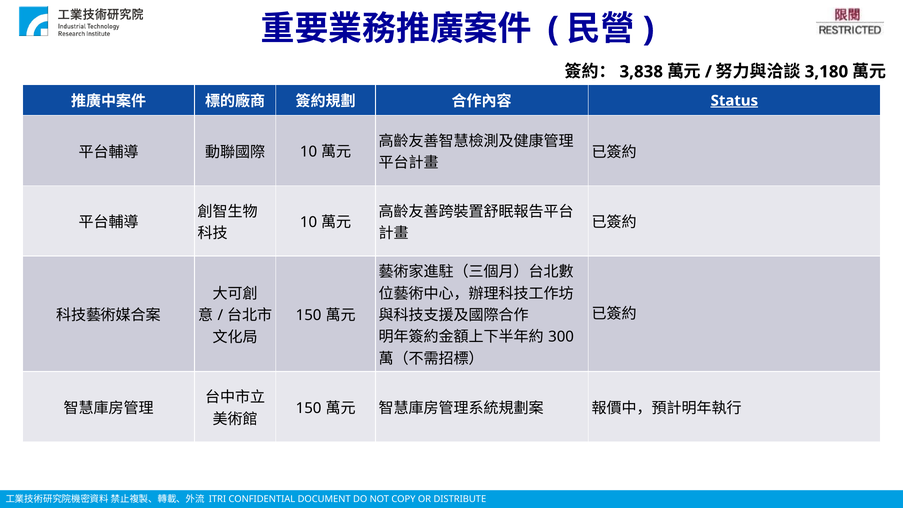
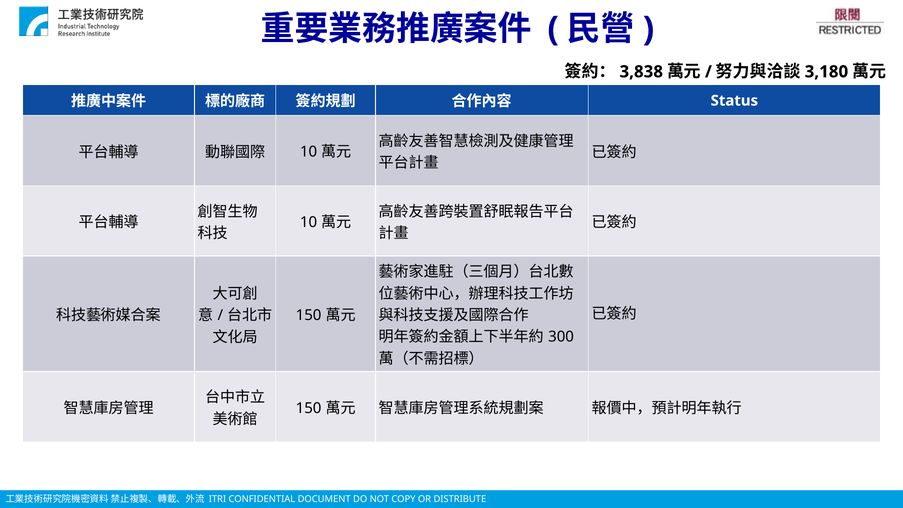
Status underline: present -> none (734, 101)
